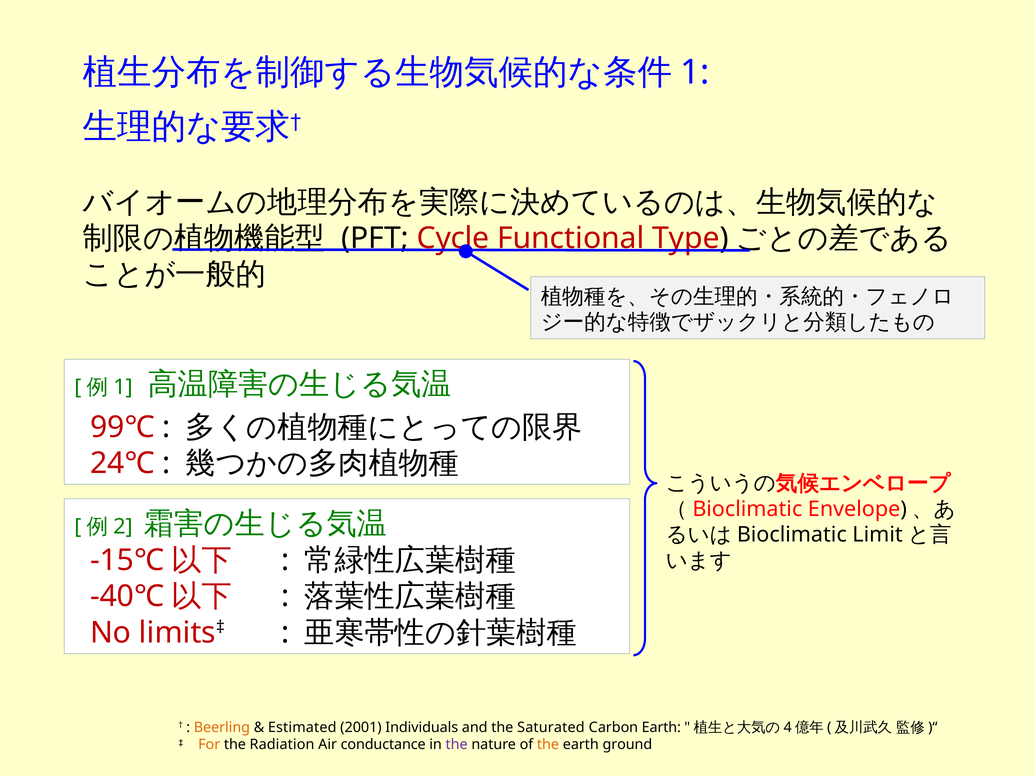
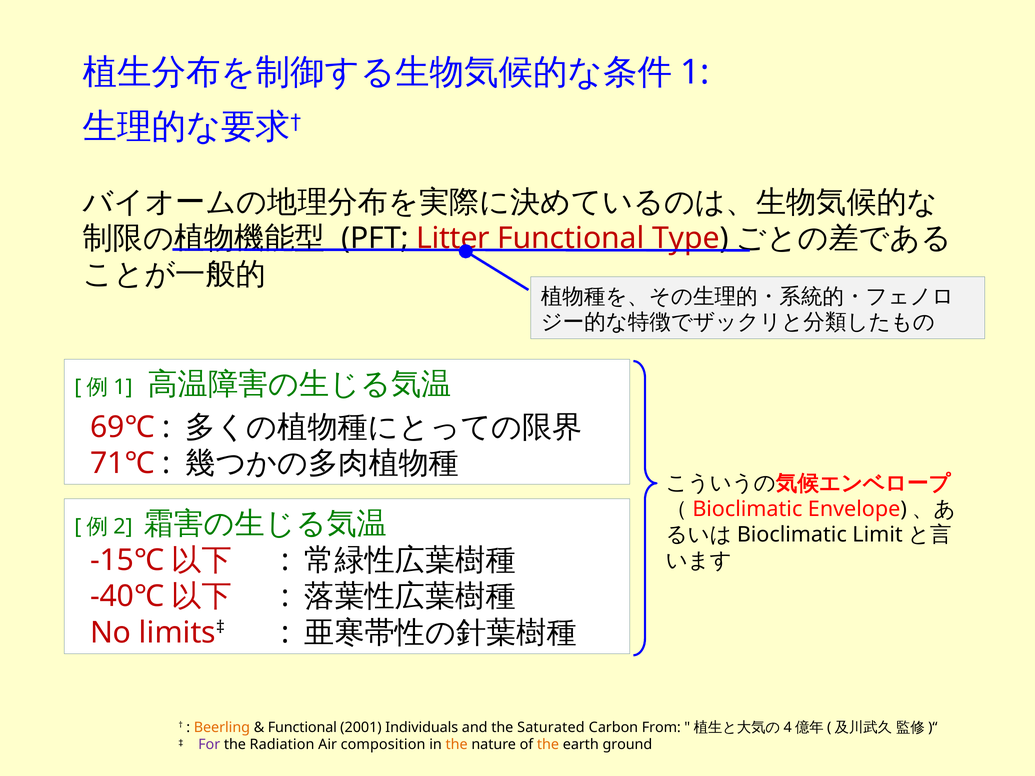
Cycle: Cycle -> Litter (453, 238)
99℃: 99℃ -> 69℃ (122, 427)
24℃: 24℃ -> 71℃ (122, 464)
Estimated: Estimated -> Functional (302, 728)
Carbon Earth: Earth -> From (661, 728)
For colour: orange -> purple (209, 745)
conductance: conductance -> composition (383, 745)
the colour: purple -> orange (457, 745)
